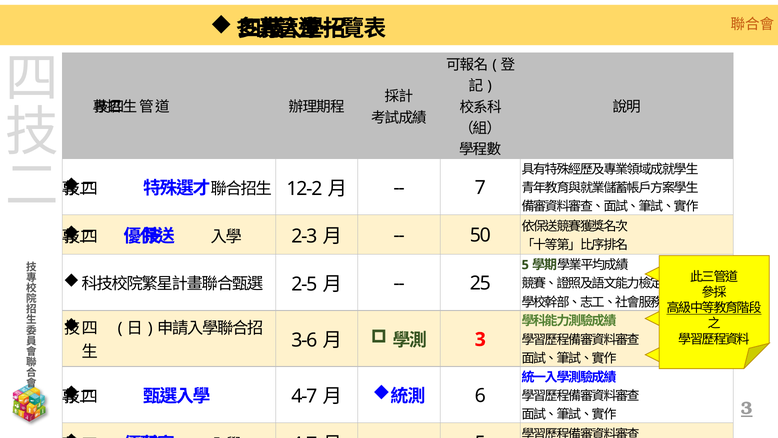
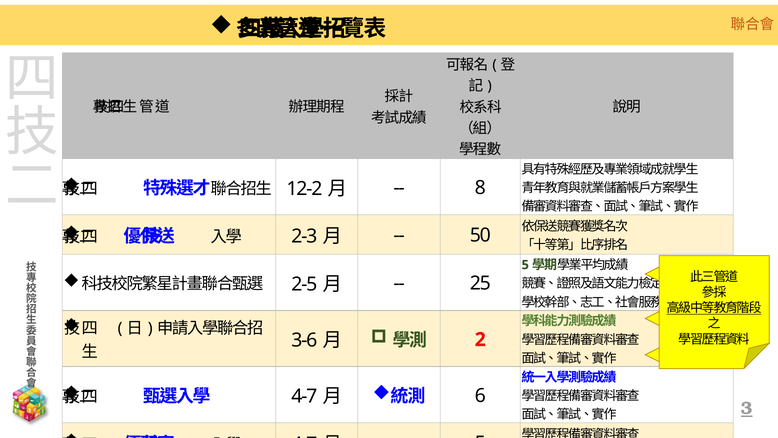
7: 7 -> 8 (480, 188)
3: 3 -> 2 (480, 339)
